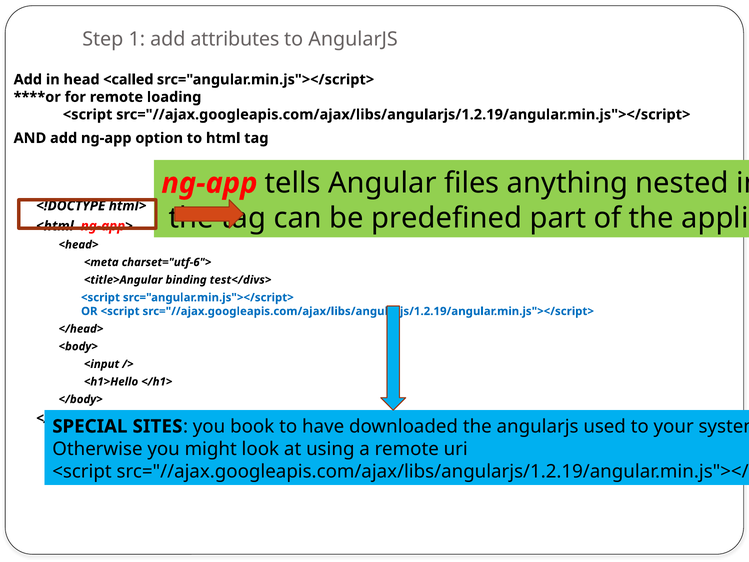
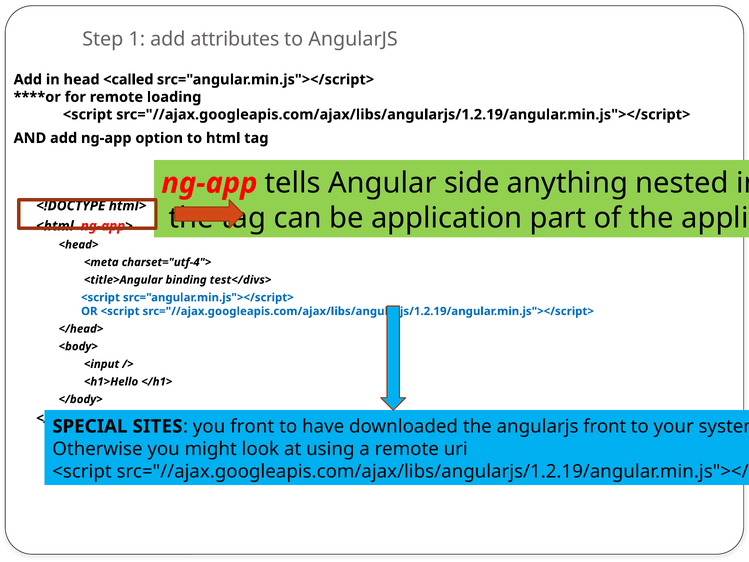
files: files -> side (472, 183)
be predefined: predefined -> application (447, 218)
charset="utf-6">: charset="utf-6"> -> charset="utf-4"> (167, 262)
you book: book -> front (252, 426)
angularjs used: used -> front (605, 426)
